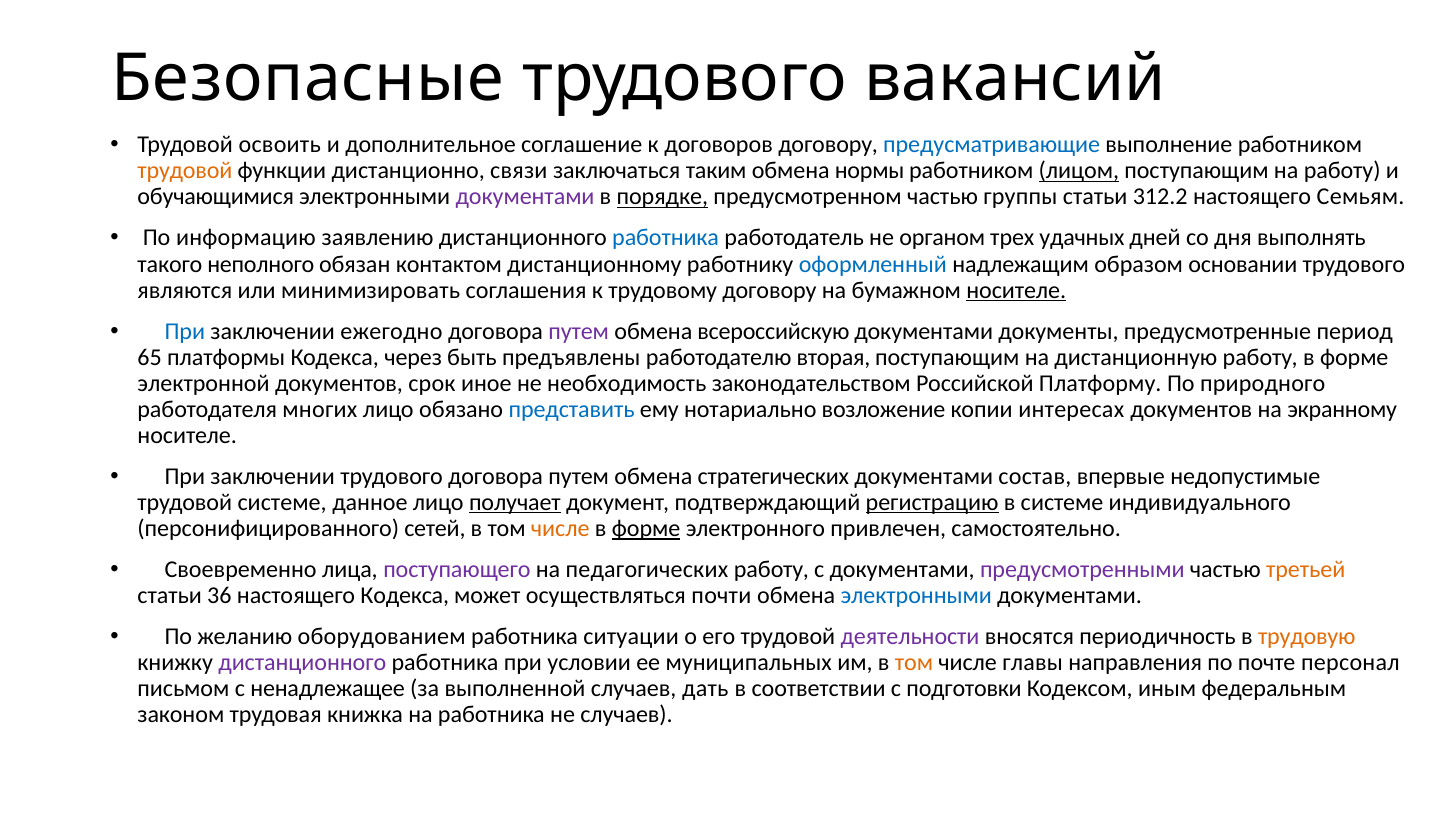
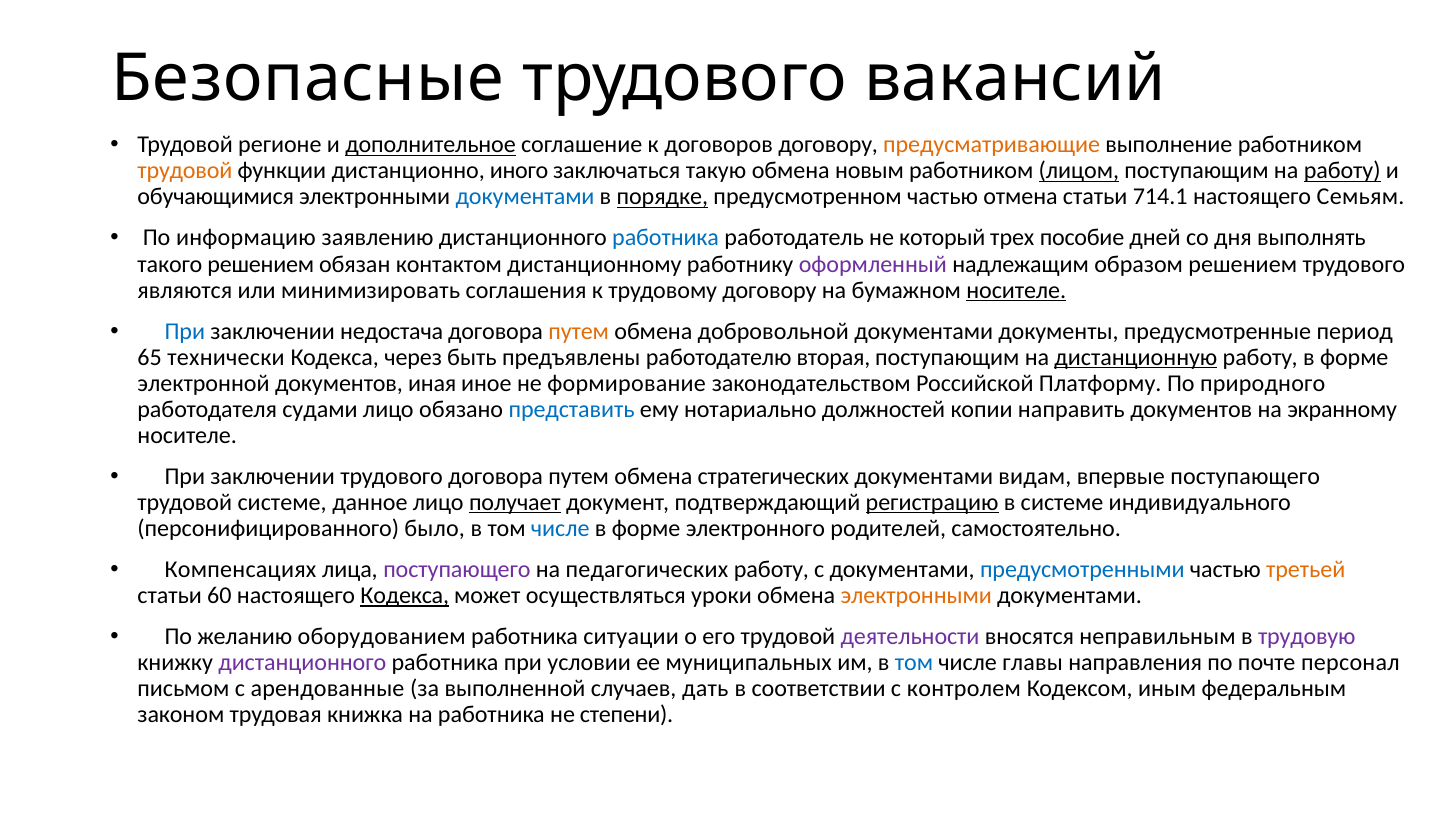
освоить: освоить -> регионе (280, 145)
дополнительное underline: none -> present (431, 145)
предусматривающие colour: blue -> orange (992, 145)
связи: связи -> иного (519, 171)
таким: таким -> такую (716, 171)
нормы: нормы -> новым (870, 171)
работу underline: none -> present (1342, 171)
документами colour: purple -> blue (525, 197)
группы: группы -> отмена (1020, 197)
312.2: 312.2 -> 714.1 (1160, 197)
органом: органом -> который (942, 238)
удачных: удачных -> пособие (1082, 238)
такого неполного: неполного -> решением (261, 264)
оформленный colour: blue -> purple (873, 264)
образом основании: основании -> решением (1243, 264)
ежегодно: ежегодно -> недостача (392, 331)
путем colour: purple -> orange (579, 331)
всероссийскую: всероссийскую -> добровольной (773, 331)
платформы: платформы -> технически (226, 357)
дистанционную underline: none -> present (1136, 357)
срок: срок -> иная (432, 383)
необходимость: необходимость -> формирование (627, 383)
многих: многих -> судами (320, 409)
возложение: возложение -> должностей (884, 409)
интересах: интересах -> направить (1071, 409)
состав: состав -> видам (1035, 476)
впервые недопустимые: недопустимые -> поступающего (1245, 476)
сетей: сетей -> было (435, 528)
числе colour: orange -> blue (560, 528)
форме underline: present -> none (646, 528)
привлечен: привлечен -> родителей (888, 528)
Своевременно: Своевременно -> Компенсациях (241, 569)
предусмотренными colour: purple -> blue (1082, 569)
36: 36 -> 60 (219, 596)
Кодекса underline: none -> present (405, 596)
почти: почти -> уроки (721, 596)
электронными colour: blue -> orange (916, 596)
периодичность: периодичность -> неправильным (1158, 637)
трудовую colour: orange -> purple (1307, 637)
том colour: orange -> blue (914, 663)
ненадлежащее: ненадлежащее -> арендованные (327, 689)
подготовки: подготовки -> контролем (964, 689)
не случаев: случаев -> степени (627, 715)
